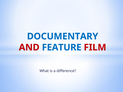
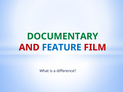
DOCUMENTARY colour: blue -> green (63, 36)
